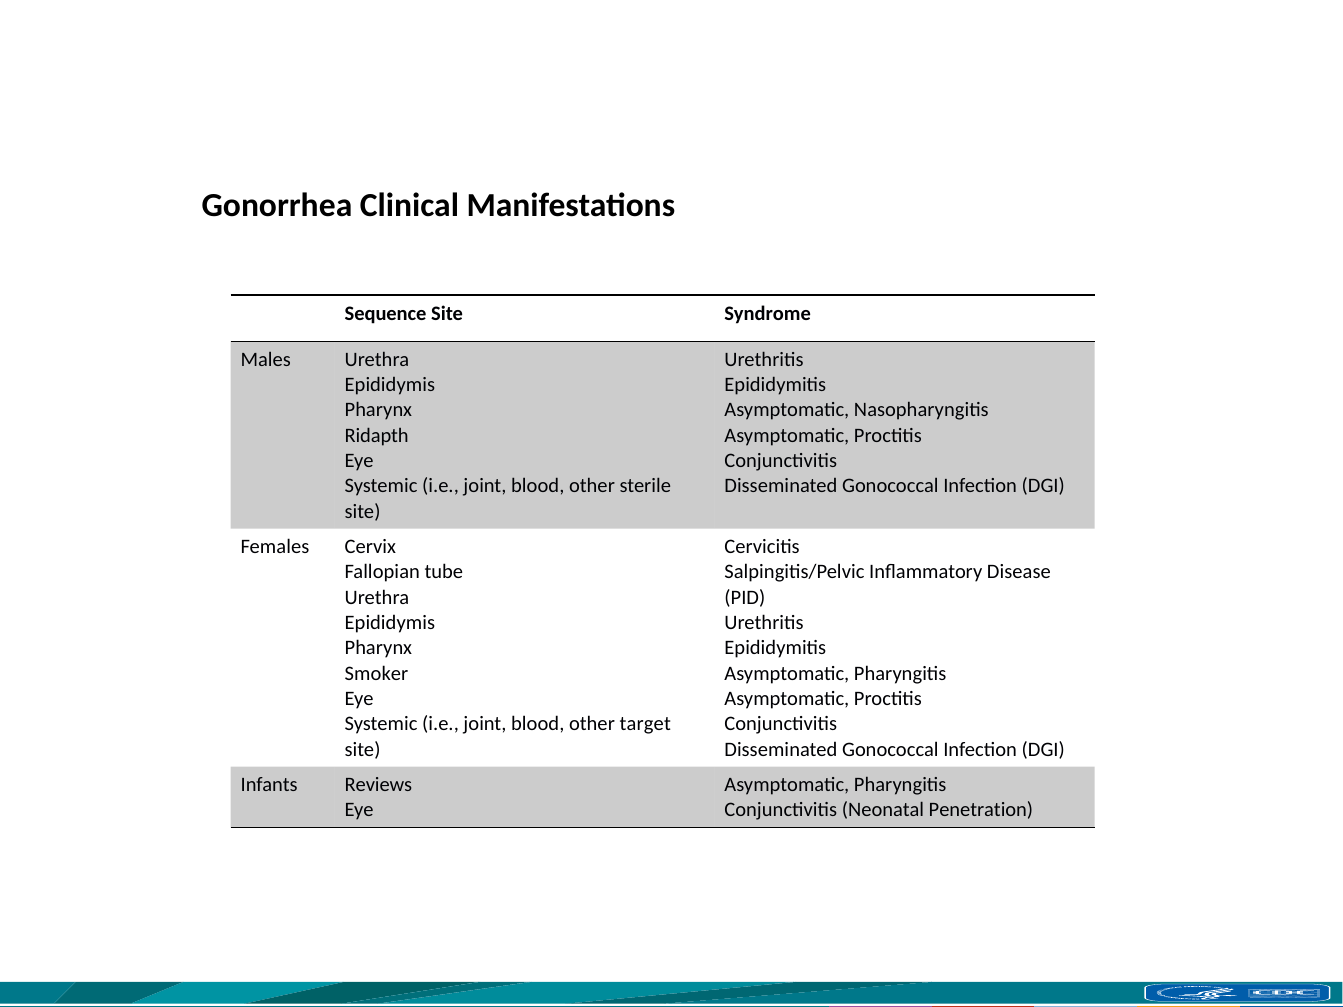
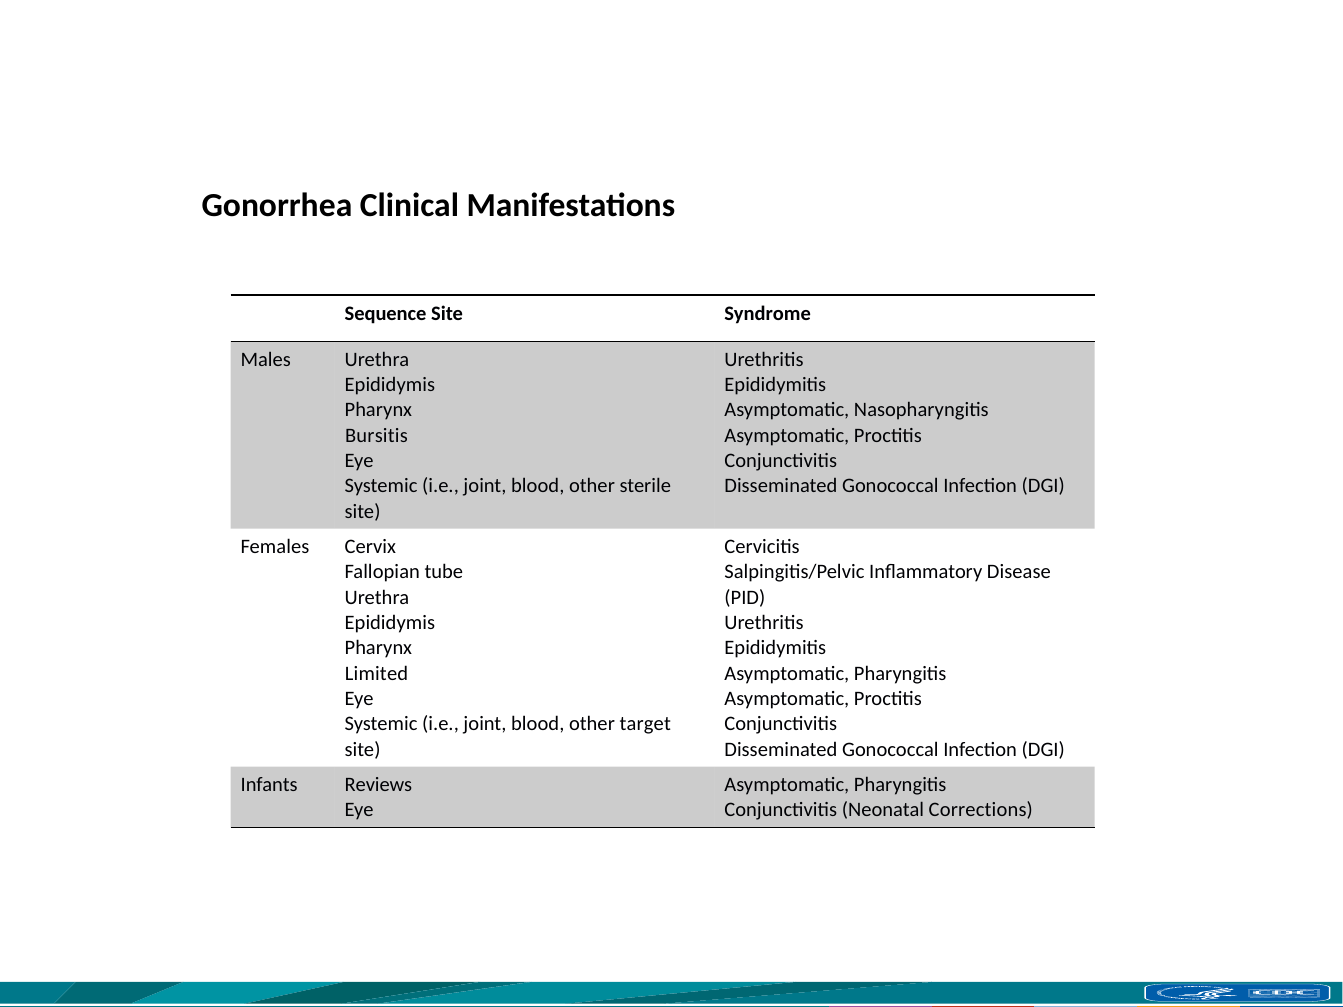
Ridapth: Ridapth -> Bursitis (376, 435)
Smoker: Smoker -> Limited (376, 673)
Penetration: Penetration -> Corrections (981, 810)
